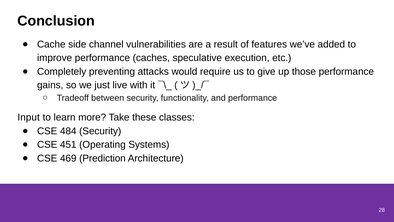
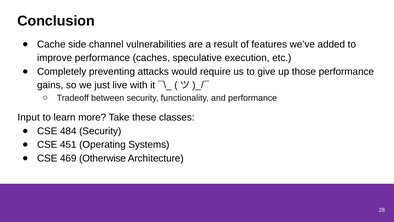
Prediction: Prediction -> Otherwise (102, 158)
